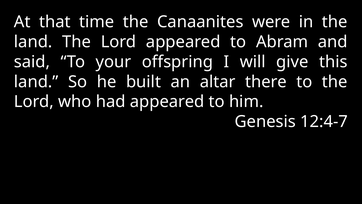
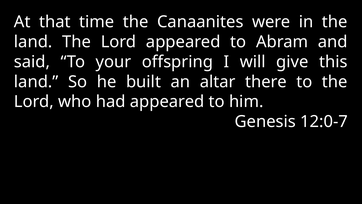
12:4-7: 12:4-7 -> 12:0-7 (324, 121)
